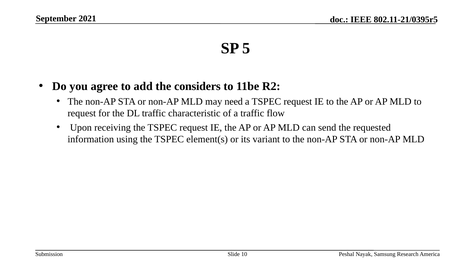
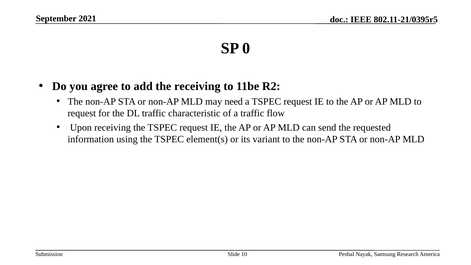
5: 5 -> 0 (246, 48)
the considers: considers -> receiving (197, 86)
